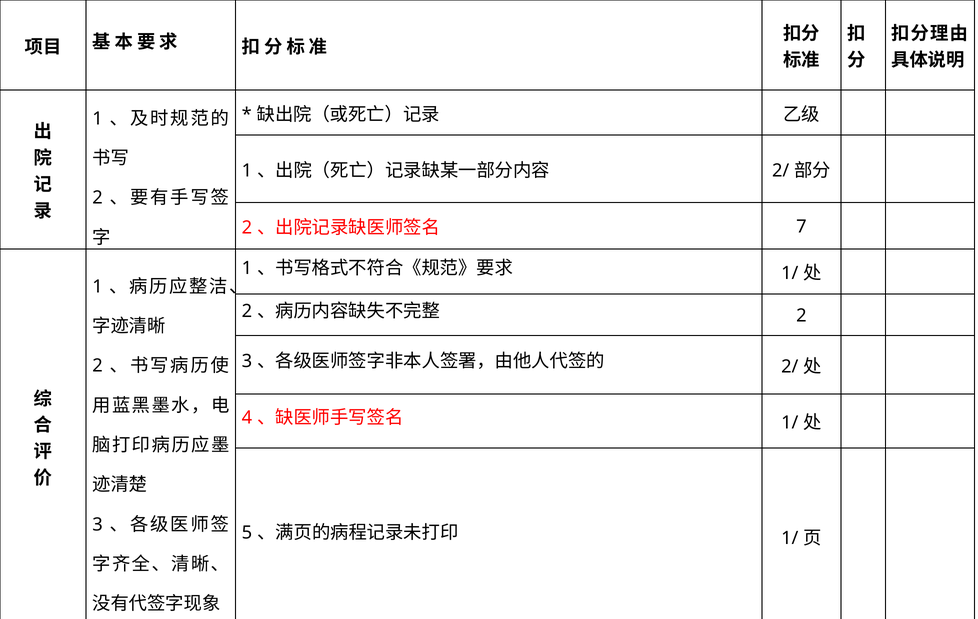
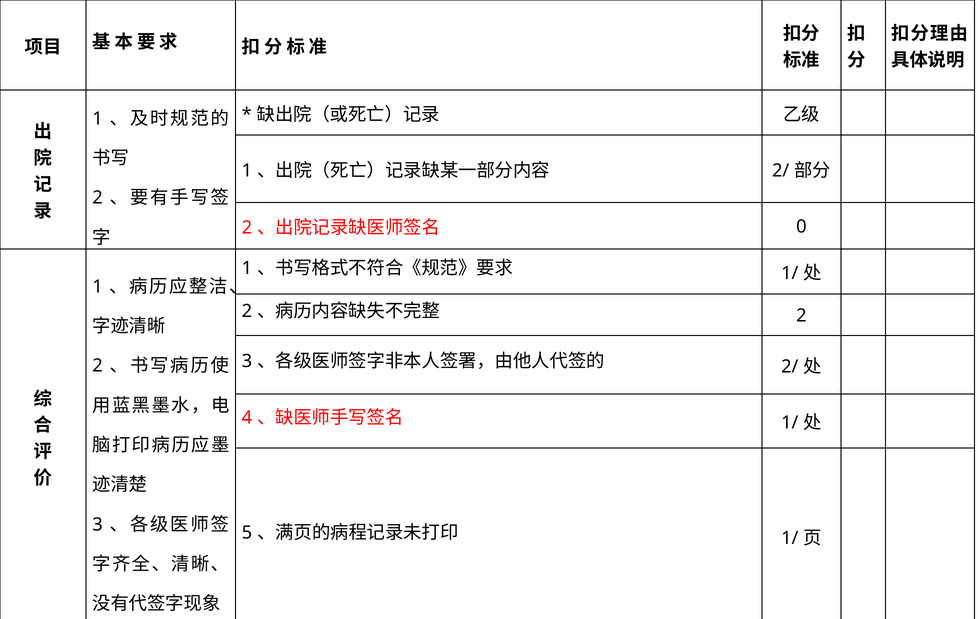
7: 7 -> 0 (801, 227)
